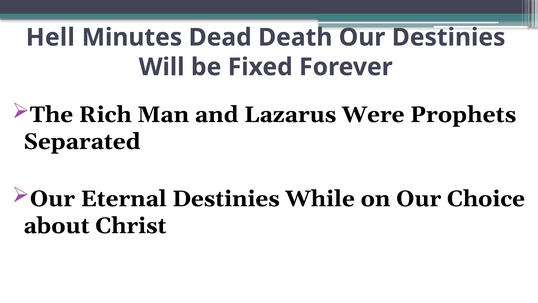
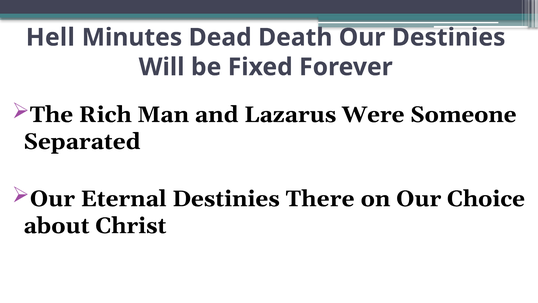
Prophets: Prophets -> Someone (463, 115)
While: While -> There (320, 199)
